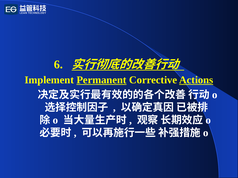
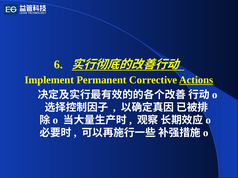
Permanent underline: present -> none (102, 80)
